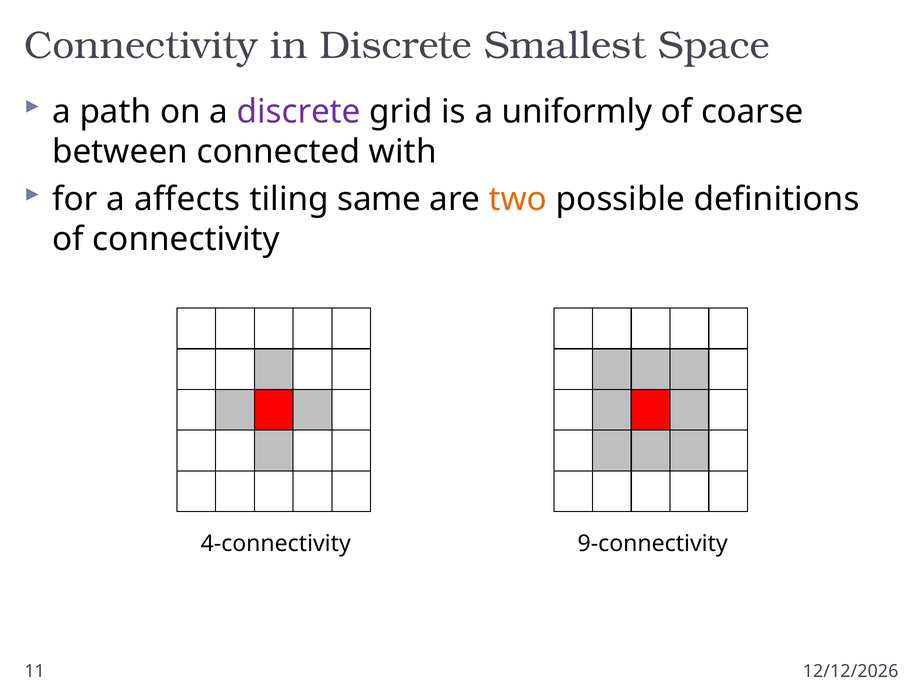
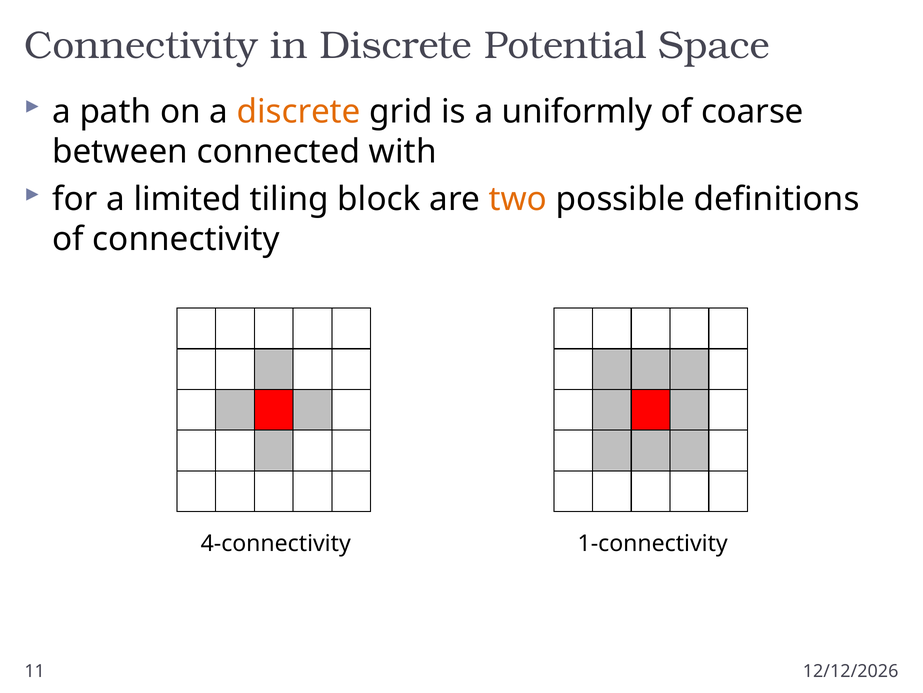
Smallest: Smallest -> Potential (565, 46)
discrete colour: purple -> orange (299, 111)
affects: affects -> limited (187, 199)
same: same -> block (379, 199)
9-connectivity: 9-connectivity -> 1-connectivity (653, 543)
